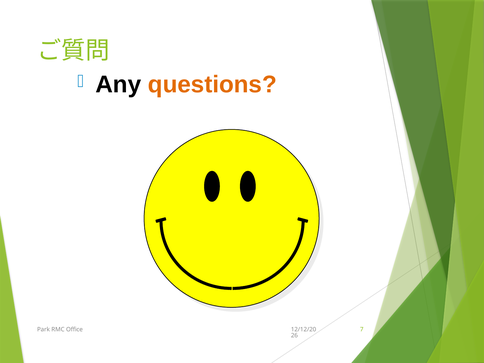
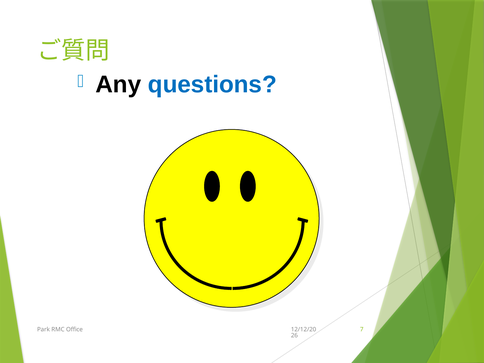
questions colour: orange -> blue (212, 85)
